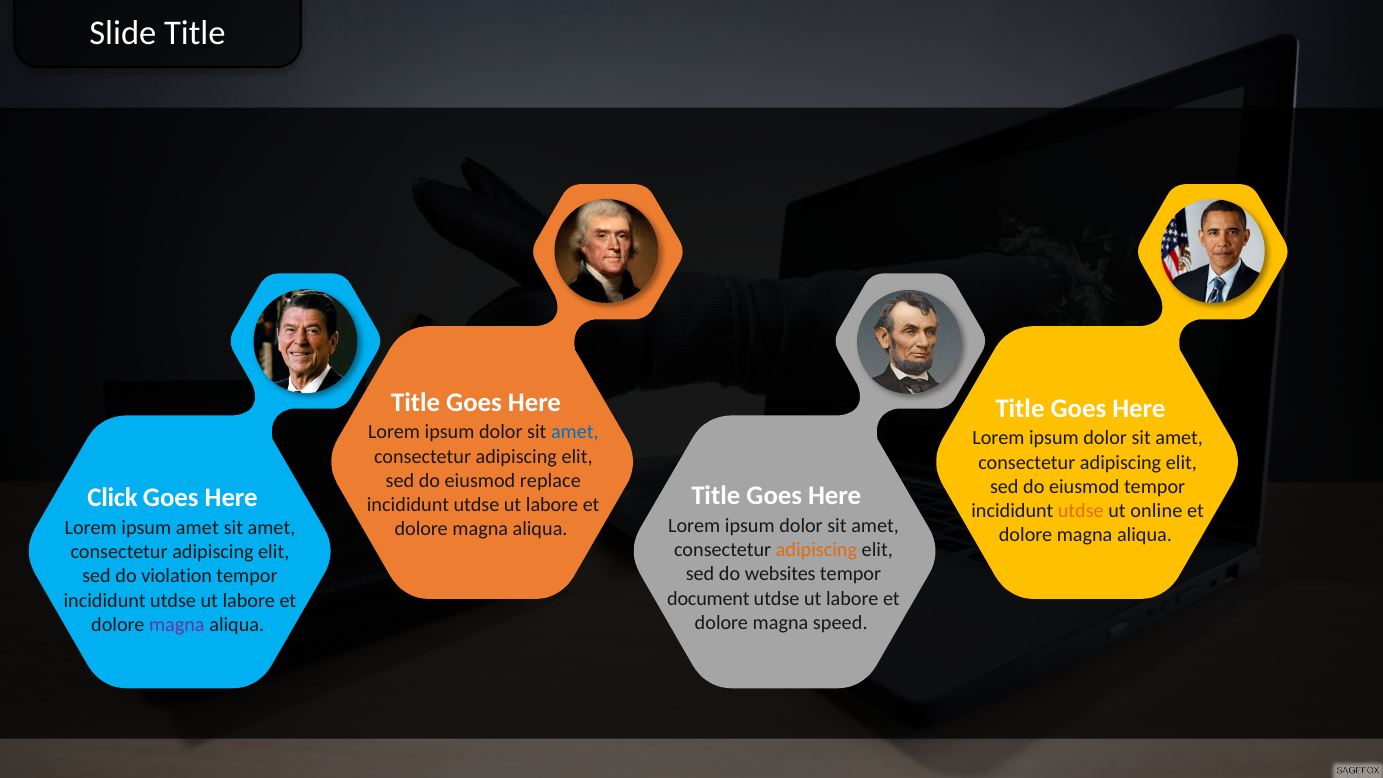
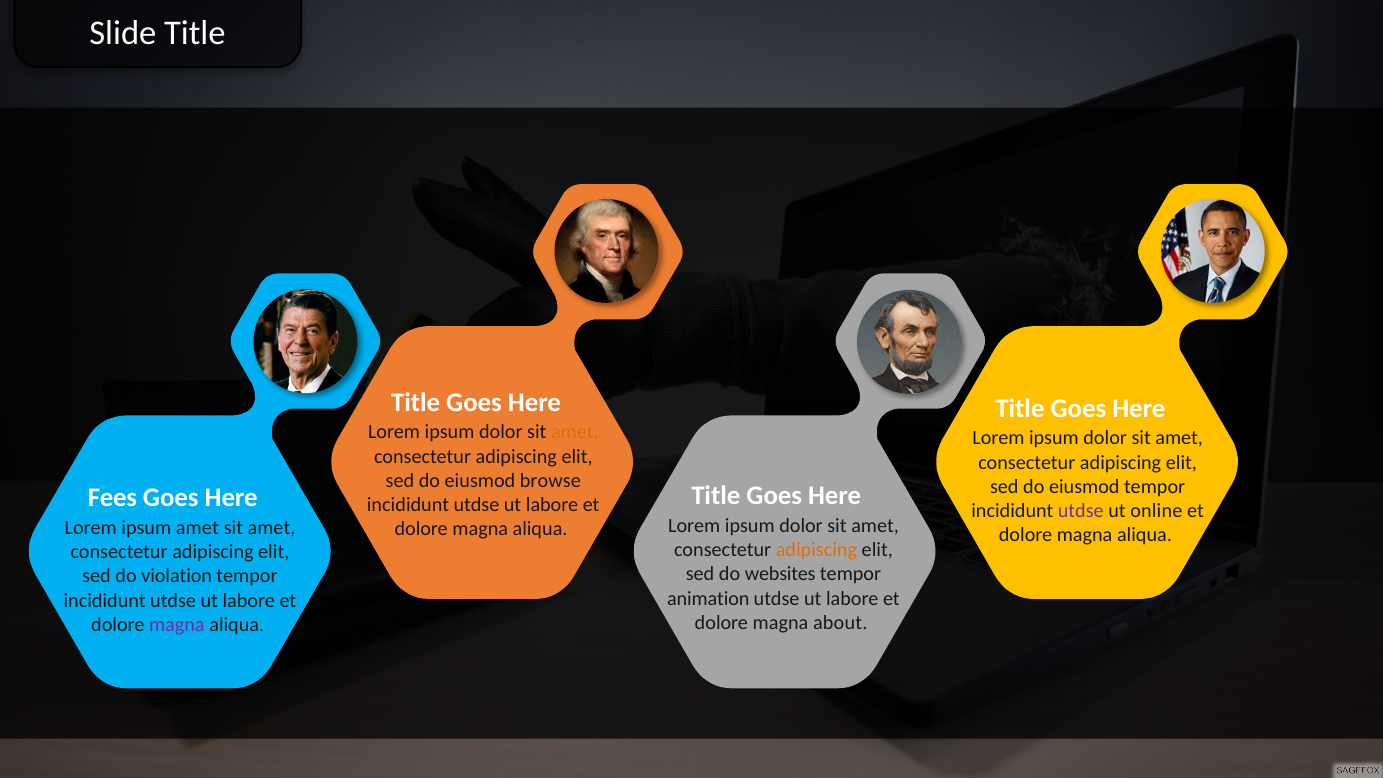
amet colour: blue -> orange (575, 432)
replace: replace -> browse (550, 481)
Click: Click -> Fees (112, 498)
utdse colour: orange -> purple (1081, 511)
document: document -> animation (708, 598)
speed: speed -> about (840, 623)
